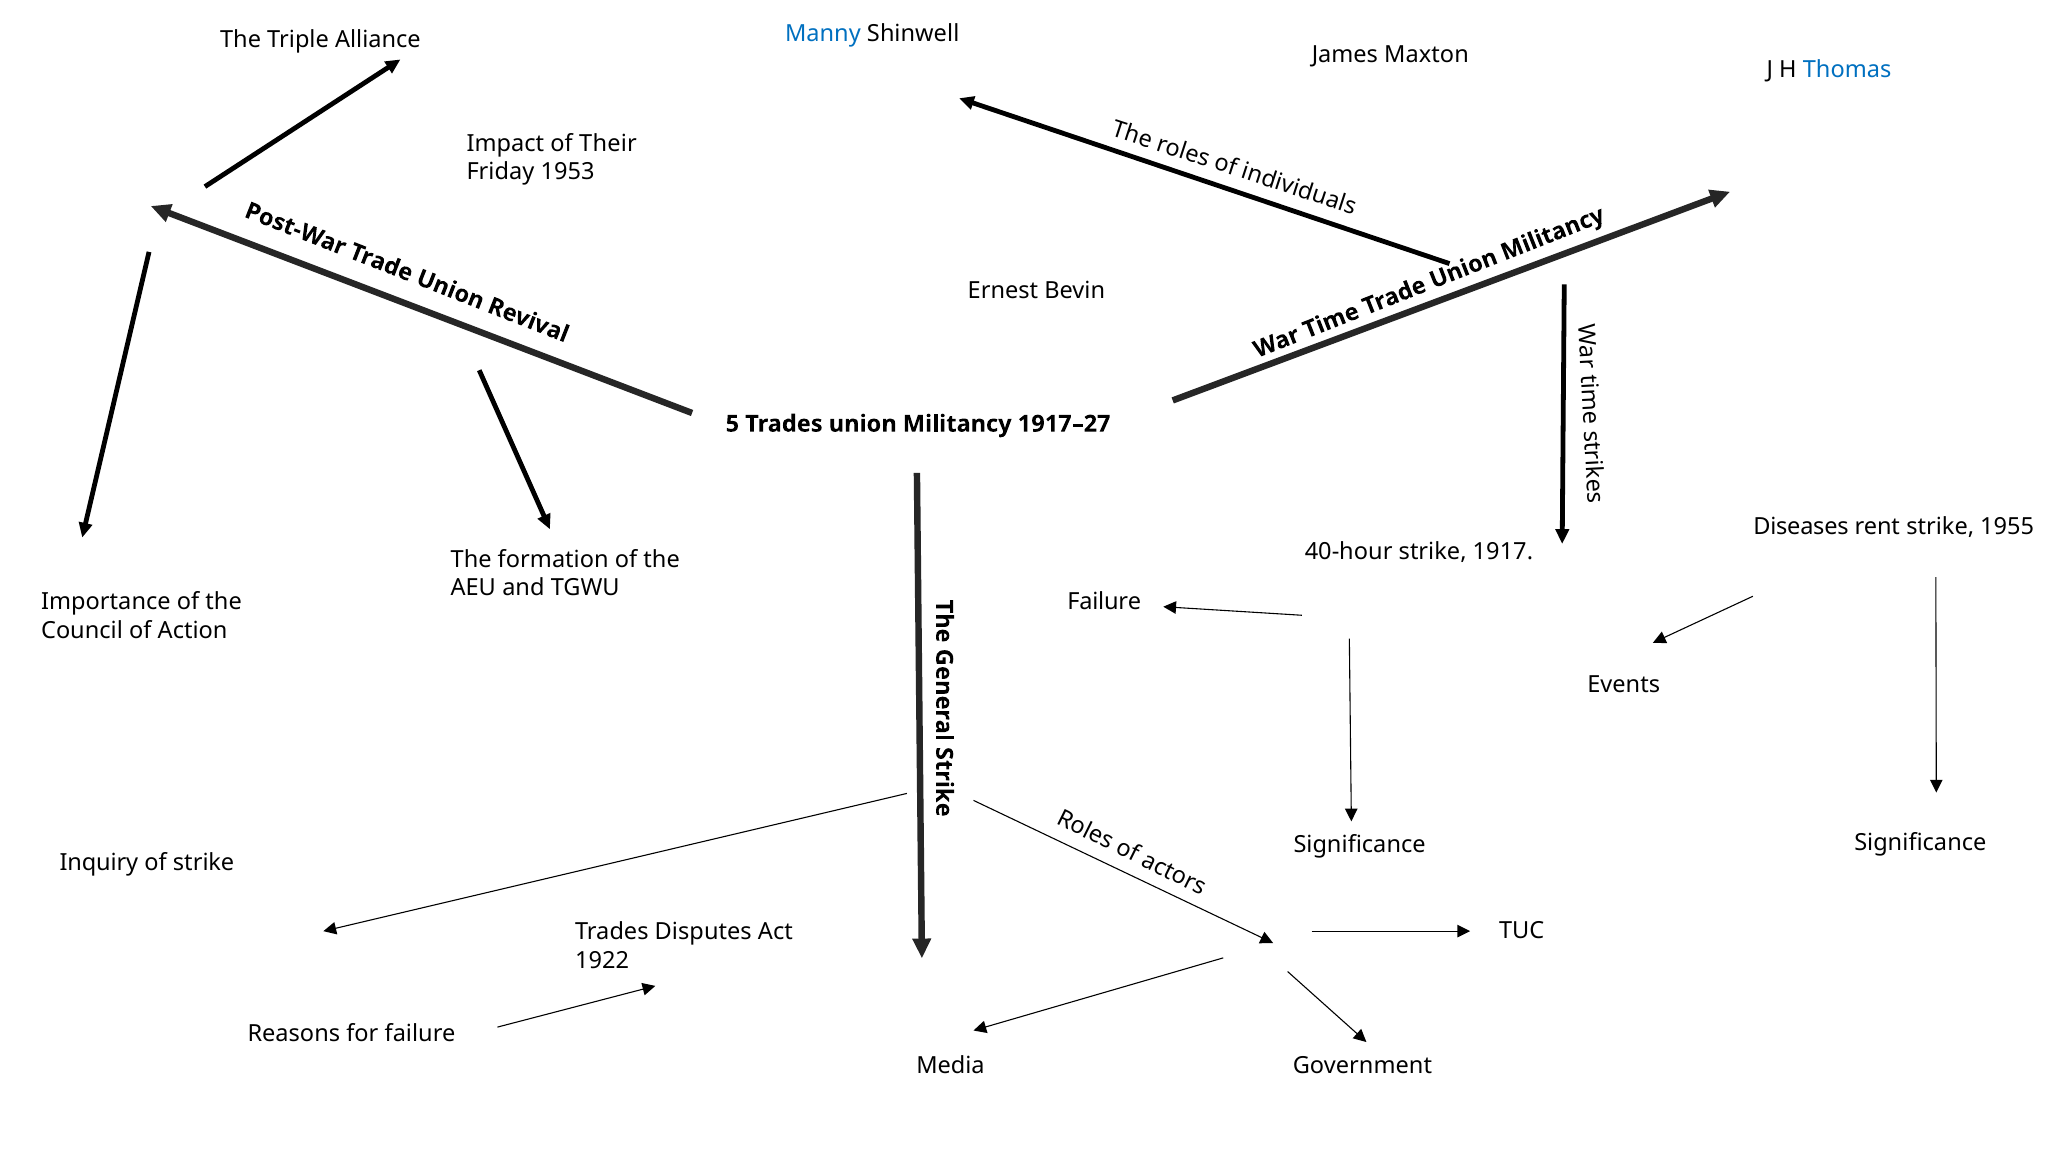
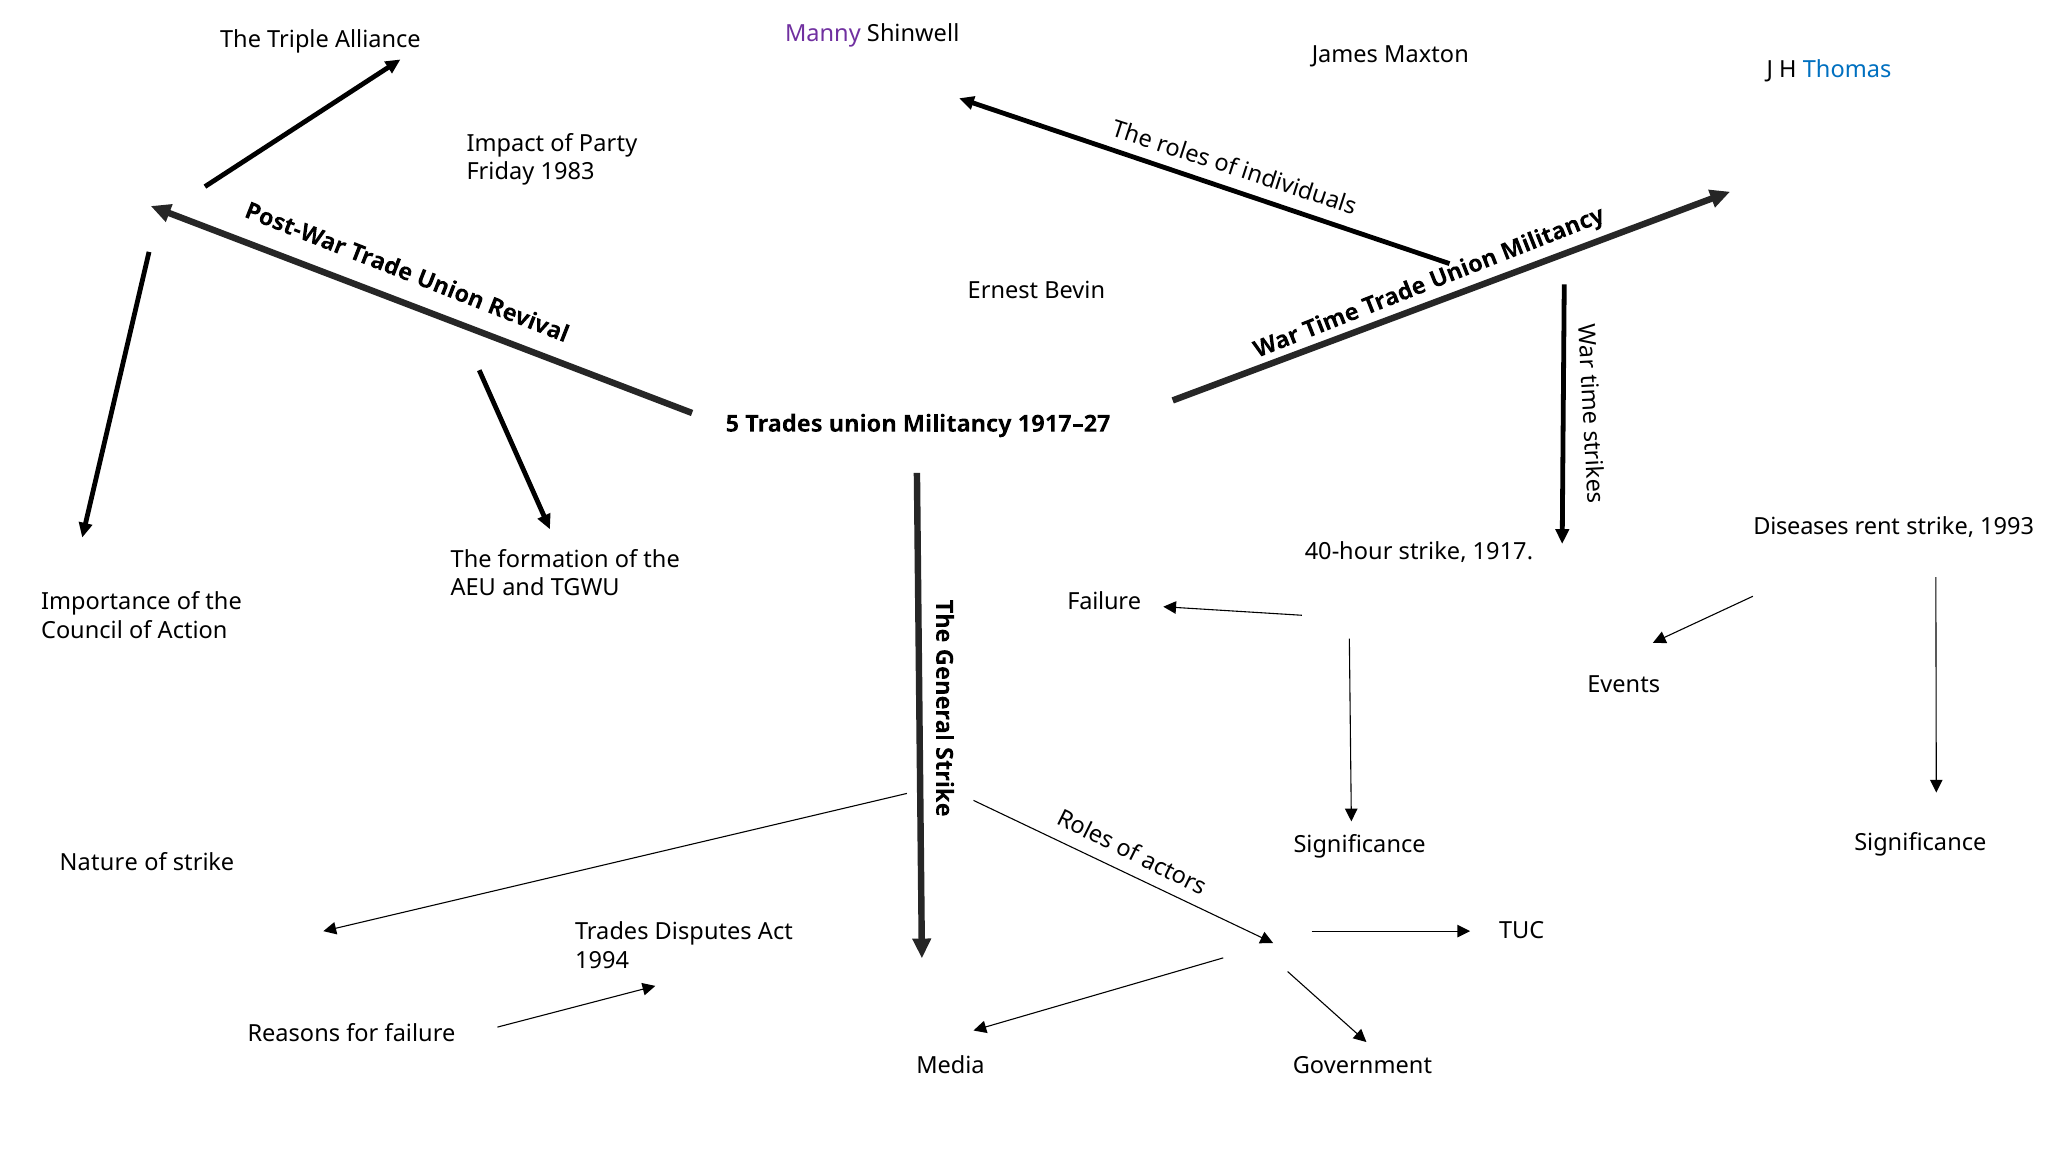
Manny colour: blue -> purple (823, 34)
Their: Their -> Party (608, 143)
1953: 1953 -> 1983 (568, 172)
1955: 1955 -> 1993 (2007, 527)
Inquiry: Inquiry -> Nature (99, 863)
1922: 1922 -> 1994 (602, 961)
